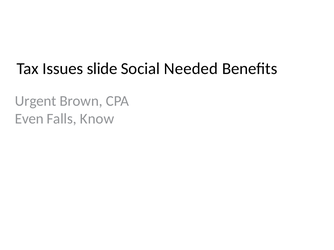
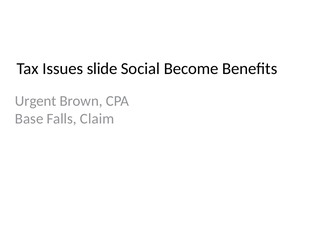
Needed: Needed -> Become (191, 69)
Even: Even -> Base (29, 119)
Know: Know -> Claim (97, 119)
